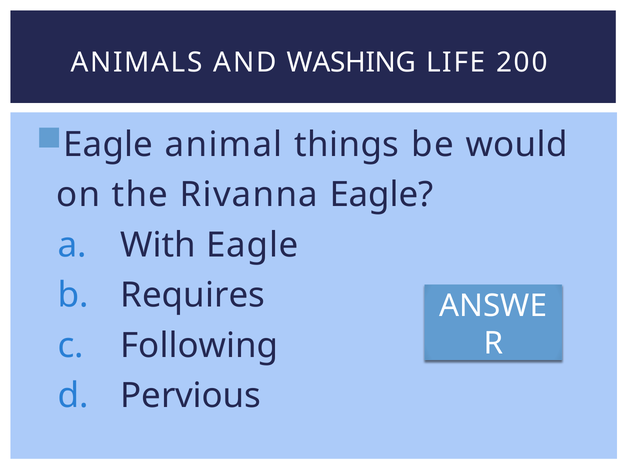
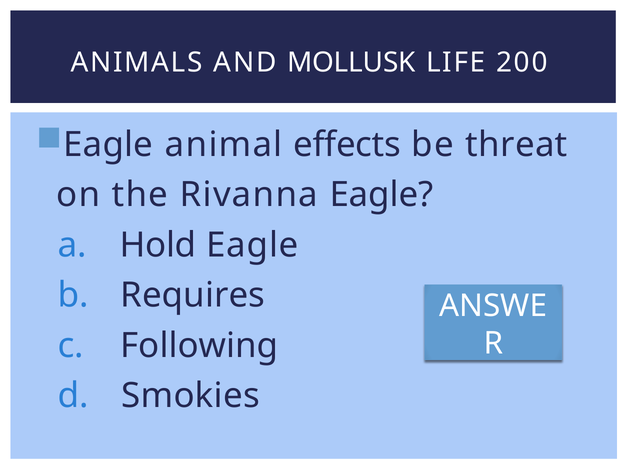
WASHING: WASHING -> MOLLUSK (351, 63)
things: things -> effects (347, 145)
would: would -> threat (517, 145)
With: With -> Hold (158, 245)
Pervious: Pervious -> Smokies (191, 396)
